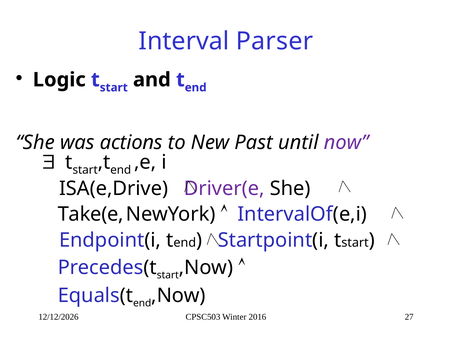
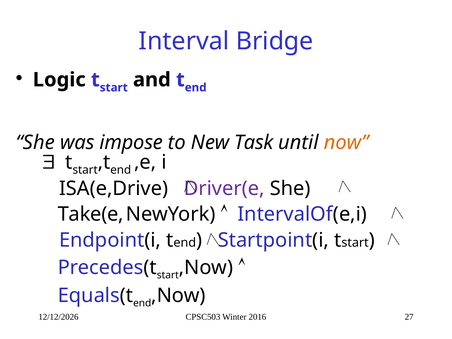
Parser: Parser -> Bridge (275, 41)
actions: actions -> impose (131, 143)
Past: Past -> Task (254, 143)
now colour: purple -> orange (346, 143)
